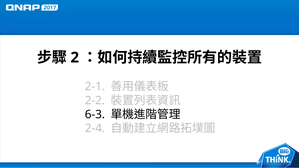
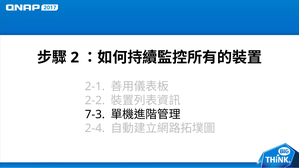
6-3: 6-3 -> 7-3 (95, 115)
